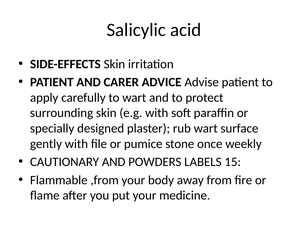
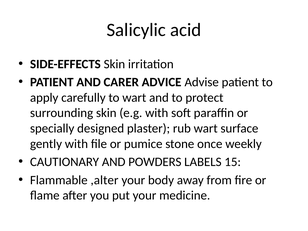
,from: ,from -> ,alter (104, 180)
